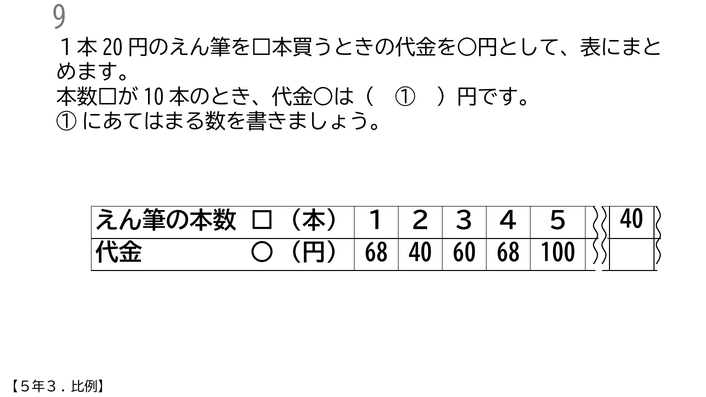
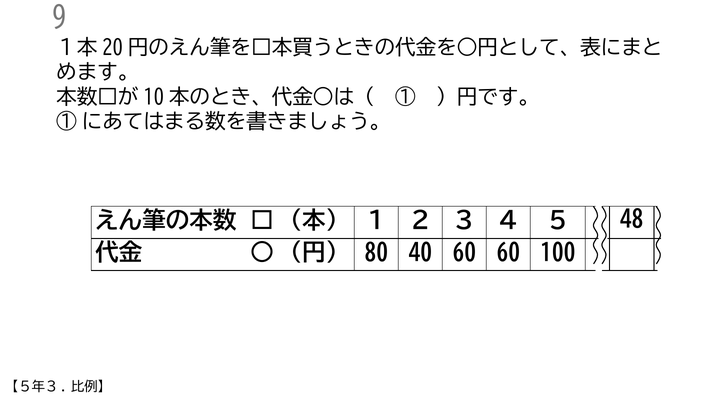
５ 40: 40 -> 48 (632, 219)
68: 68 -> 80 (376, 253)
60 68: 68 -> 60 (508, 253)
